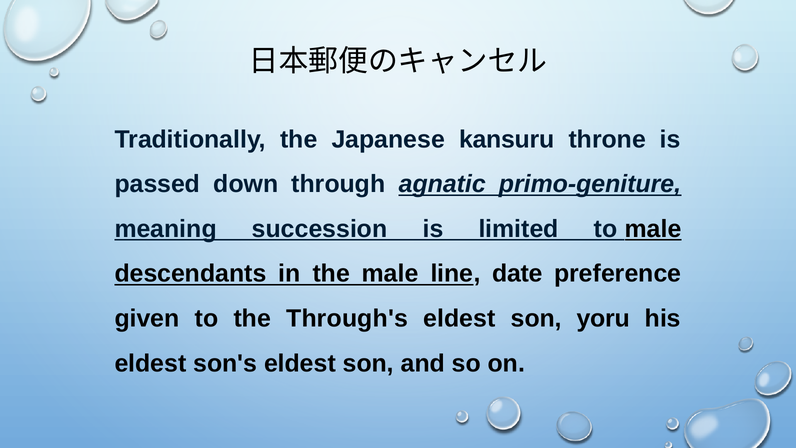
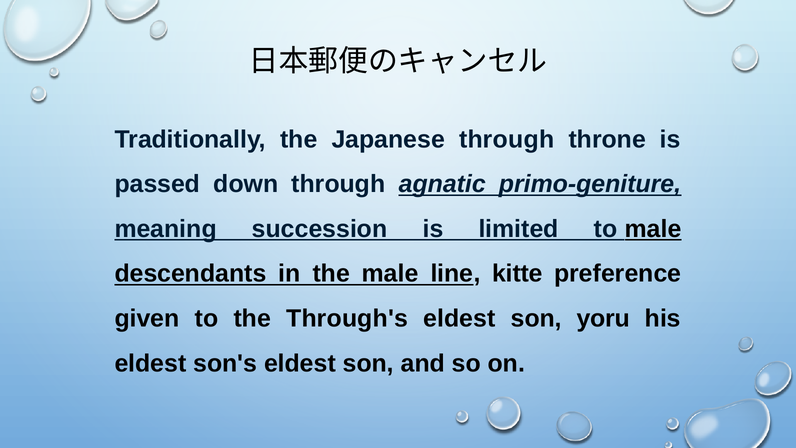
Japanese kansuru: kansuru -> through (507, 139)
date: date -> kitte (517, 274)
